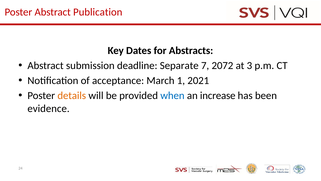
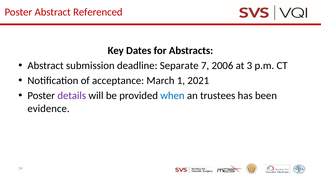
Publication: Publication -> Referenced (98, 12)
2072: 2072 -> 2006 (222, 65)
details colour: orange -> purple (72, 95)
increase: increase -> trustees (218, 95)
